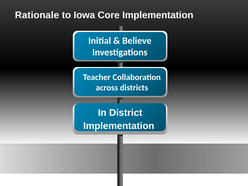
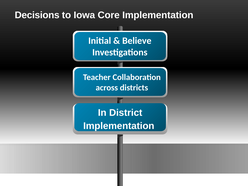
Rationale: Rationale -> Decisions (37, 15)
